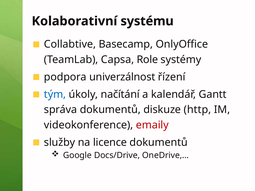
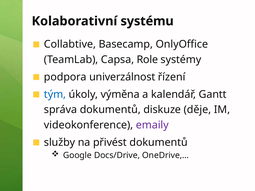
načítání: načítání -> výměna (120, 94)
http: http -> děje (197, 110)
emaily colour: red -> purple (152, 125)
licence: licence -> přivést (110, 143)
